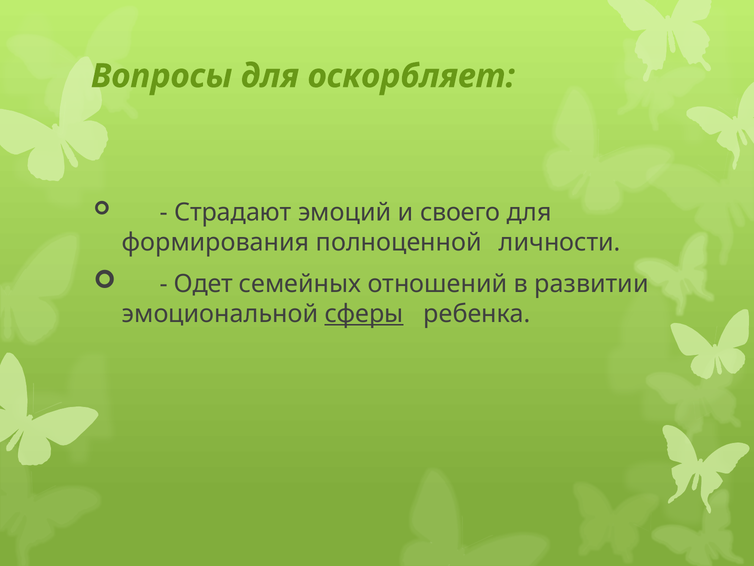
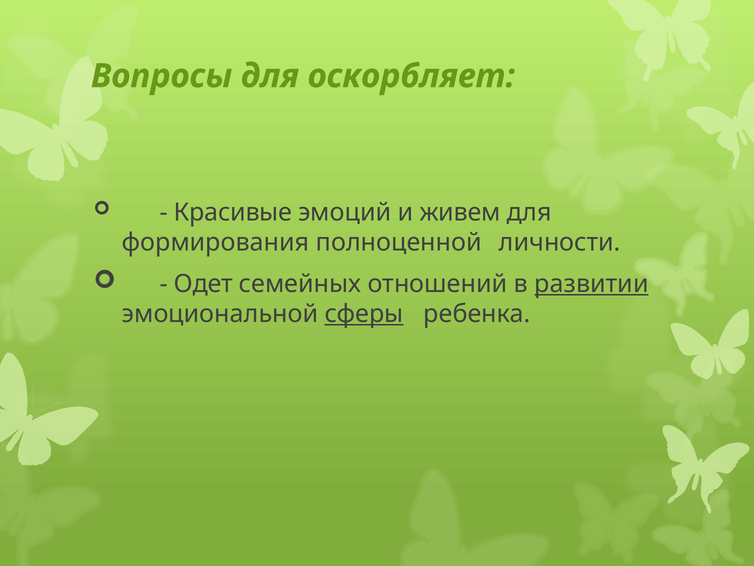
Страдают: Страдают -> Красивые (233, 212)
своего: своего -> живем (460, 212)
развитии underline: none -> present (592, 284)
